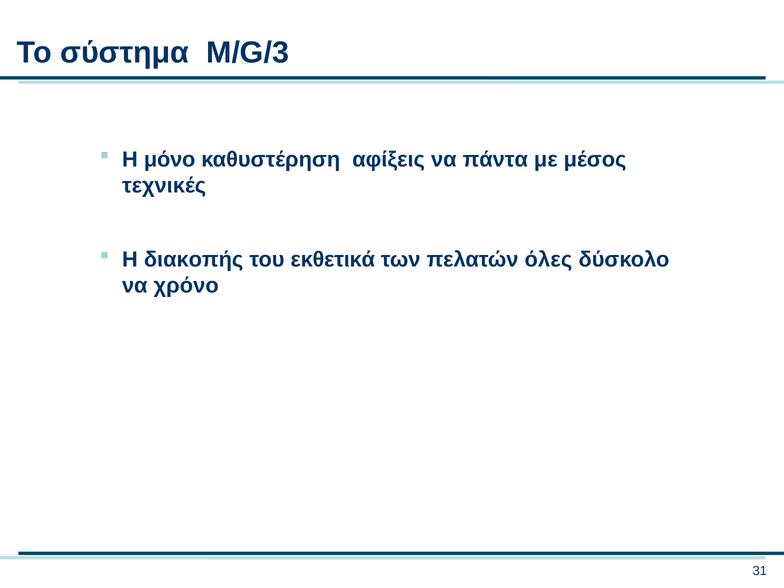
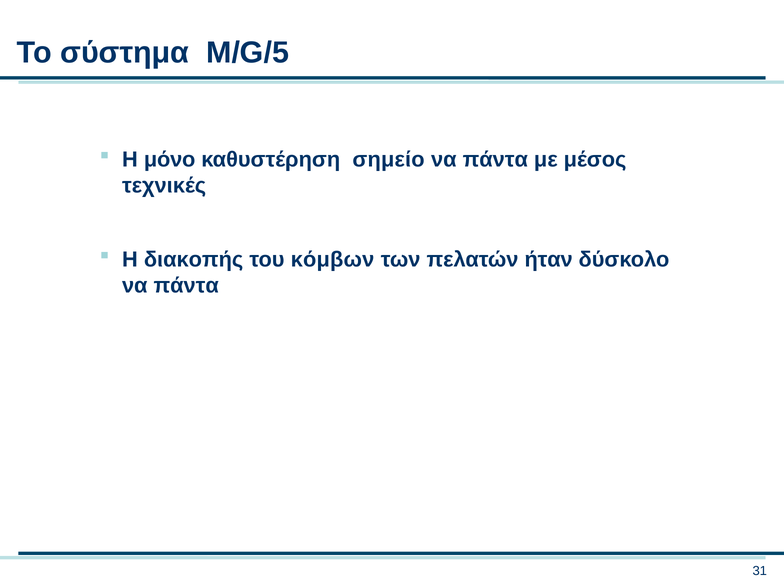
M/G/3: M/G/3 -> M/G/5 (248, 53)
αφίξεις: αφίξεις -> σημείο (389, 159)
εκθετικά: εκθετικά -> κόμβων (332, 260)
όλες: όλες -> ήταν (549, 260)
χρόνο: χρόνο -> πάντα (186, 286)
